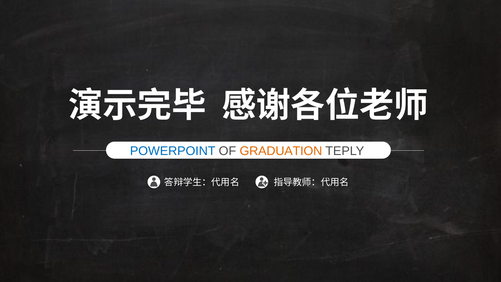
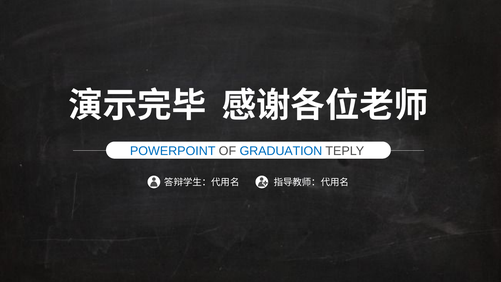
GRADUATION colour: orange -> blue (281, 151)
